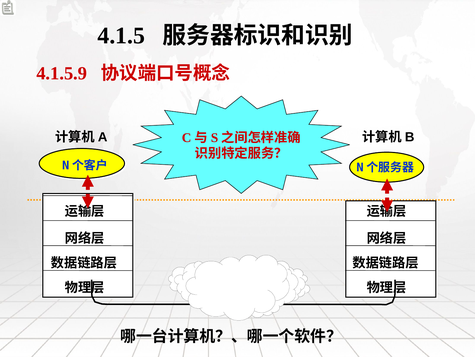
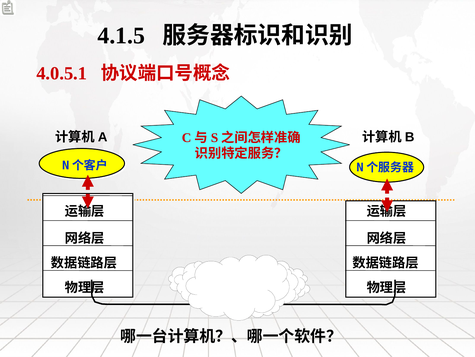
4.1.5.9: 4.1.5.9 -> 4.0.5.1 (62, 73)
